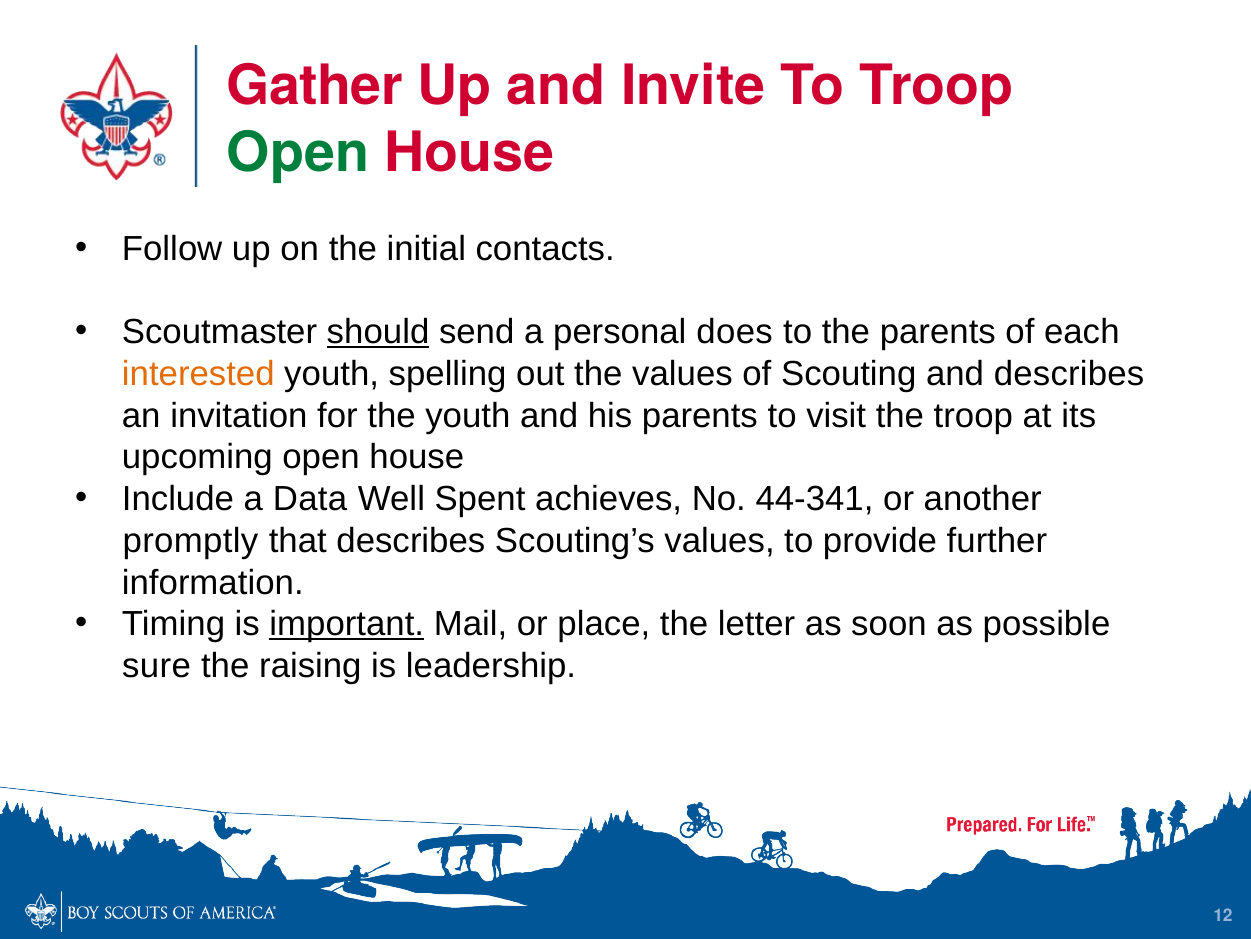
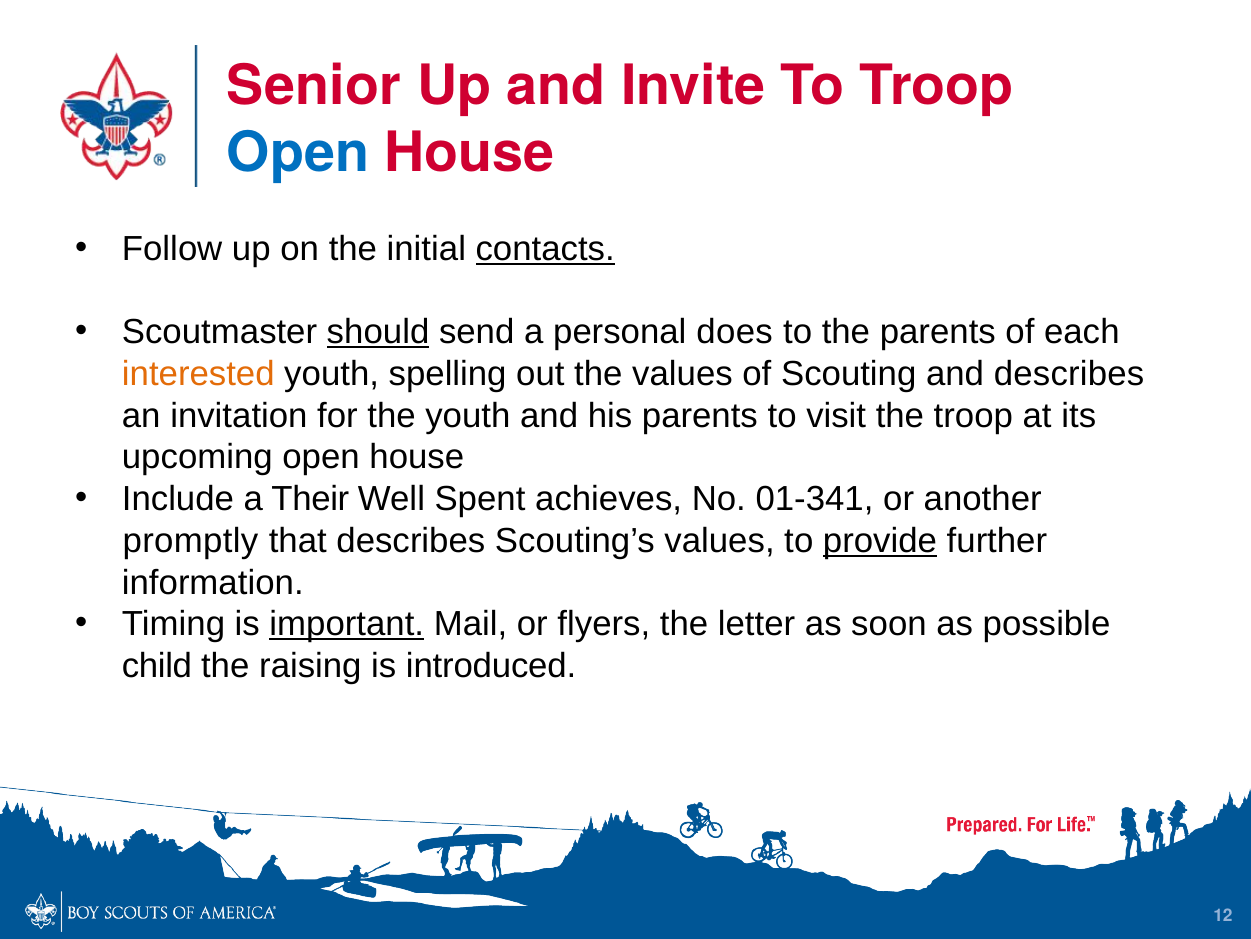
Gather: Gather -> Senior (314, 86)
Open colour: green -> blue (298, 153)
contacts underline: none -> present (545, 248)
Data: Data -> Their (310, 499)
44-341: 44-341 -> 01-341 (814, 499)
provide underline: none -> present (880, 540)
place: place -> flyers (604, 624)
sure: sure -> child (157, 666)
leadership: leadership -> introduced (491, 666)
